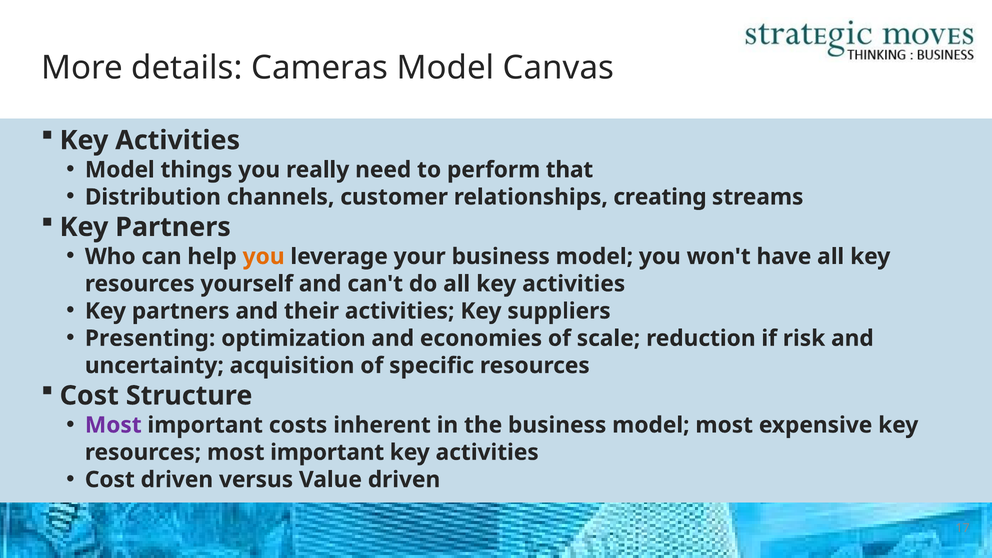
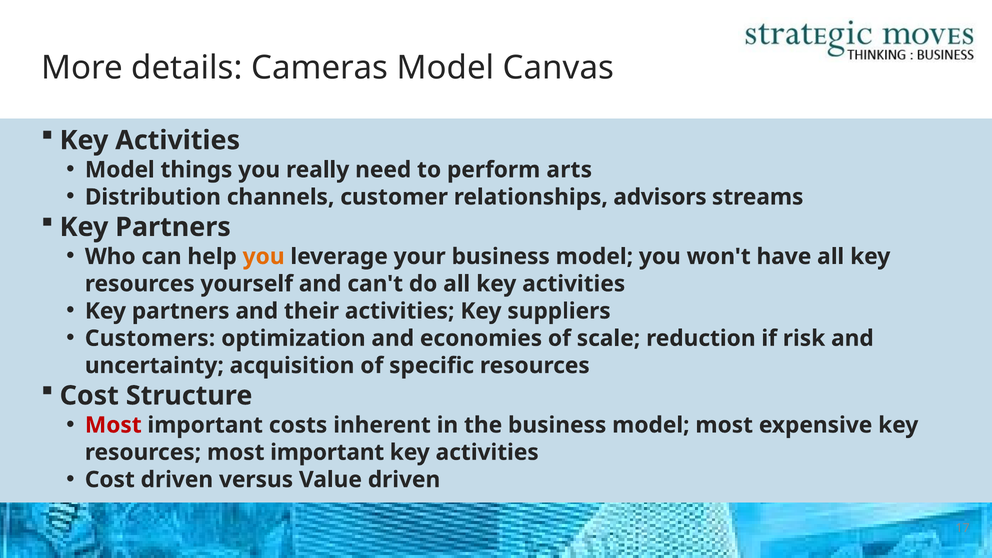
that: that -> arts (569, 170)
creating: creating -> advisors (660, 197)
Presenting: Presenting -> Customers (150, 338)
Most colour: purple -> red (113, 425)
